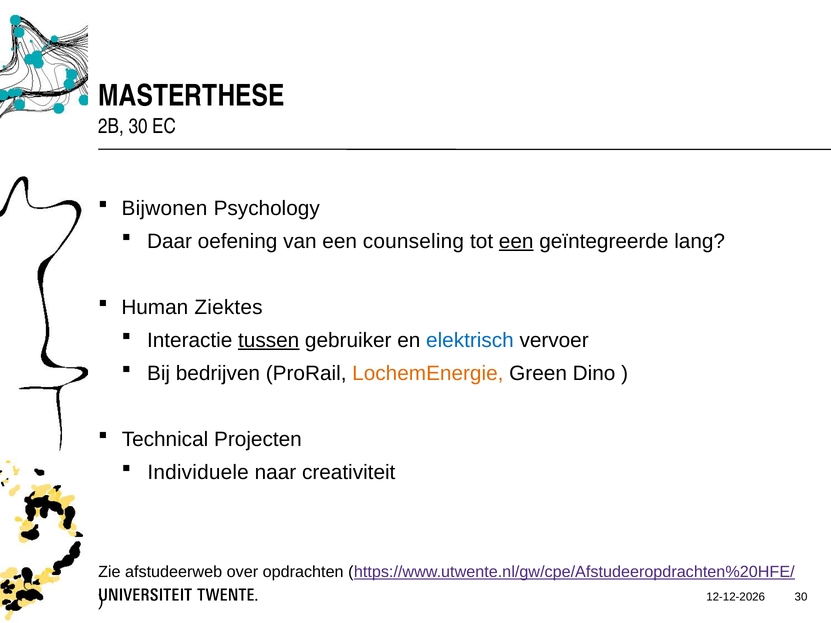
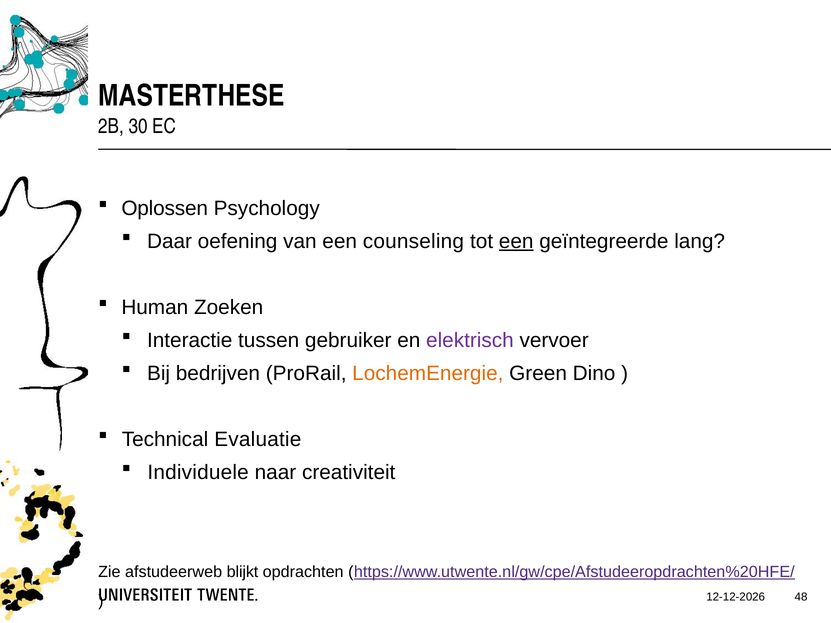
Bijwonen: Bijwonen -> Oplossen (165, 208)
Ziektes: Ziektes -> Zoeken (229, 307)
tussen underline: present -> none (269, 340)
elektrisch colour: blue -> purple (470, 340)
Projecten: Projecten -> Evaluatie (258, 439)
over: over -> blijkt (243, 572)
30: 30 -> 48 (801, 597)
